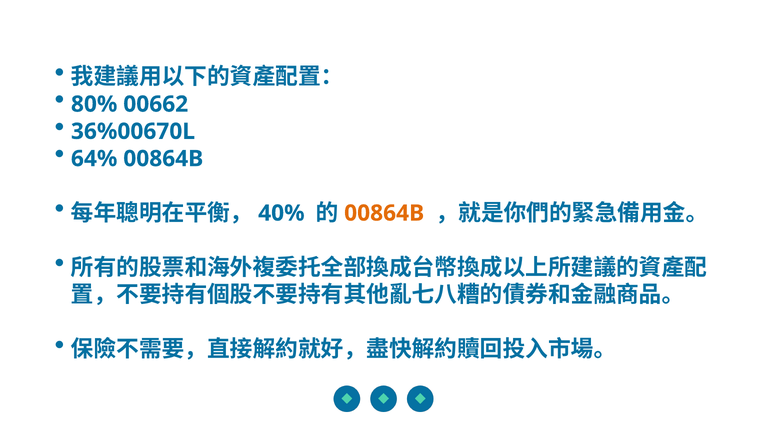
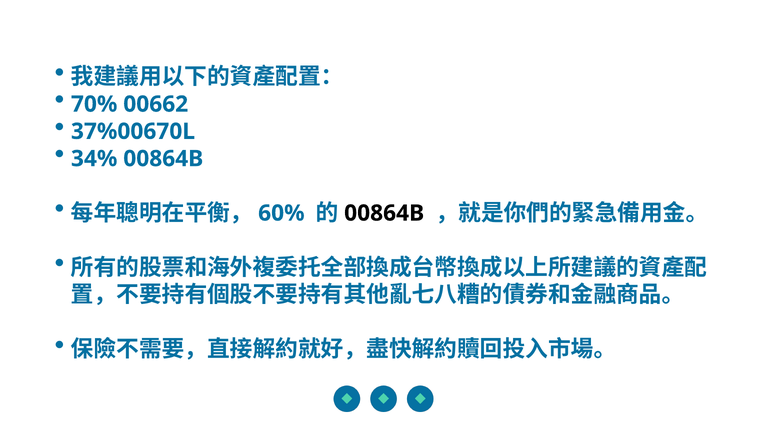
80%: 80% -> 70% (94, 104)
36%00670L: 36%00670L -> 37%00670L (133, 132)
64%: 64% -> 34% (94, 159)
40%: 40% -> 60% (281, 213)
00864B colour: orange -> black (384, 213)
